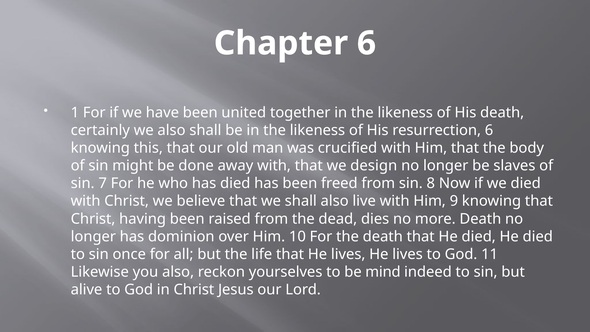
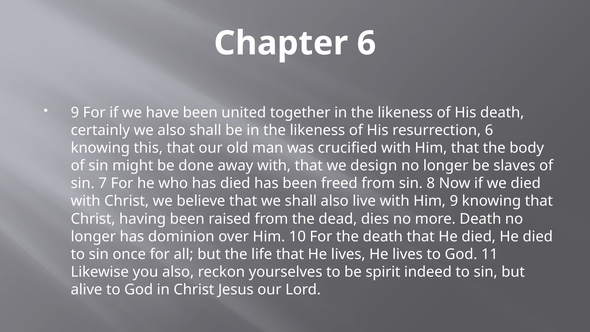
1: 1 -> 9 (75, 113)
mind: mind -> spirit (383, 272)
